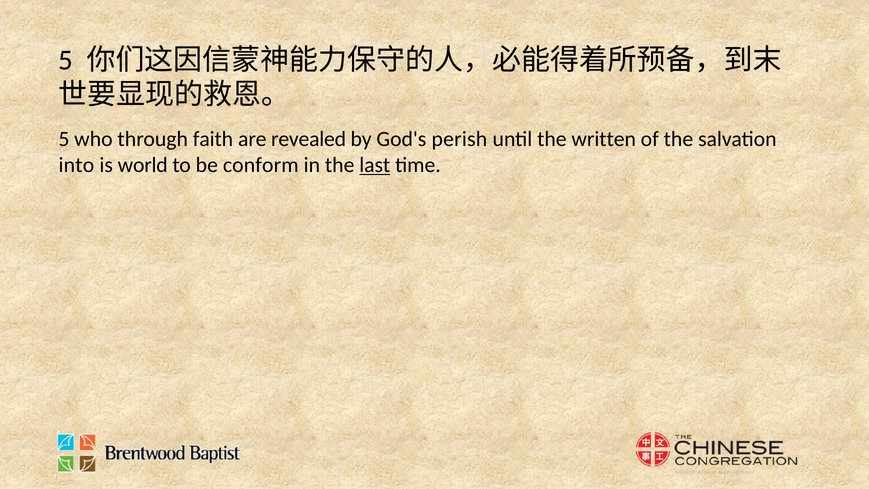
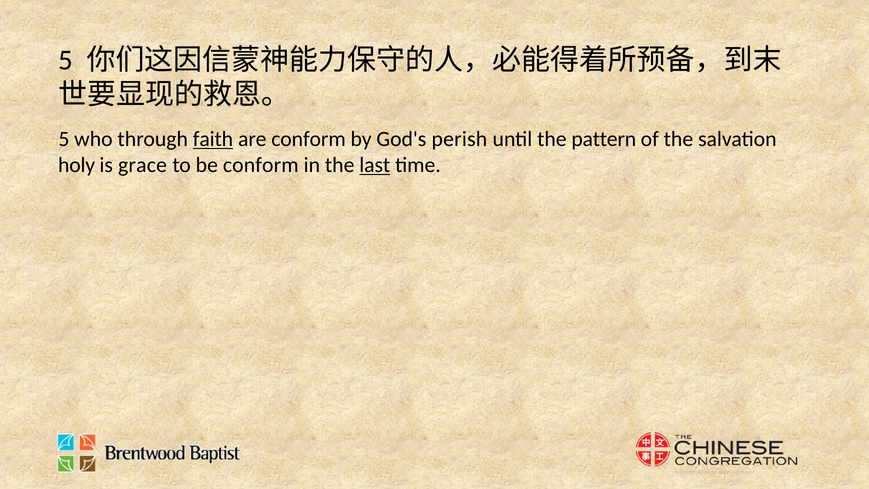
faith underline: none -> present (213, 139)
are revealed: revealed -> conform (309, 139)
written: written -> pattern (604, 139)
into: into -> holy (77, 165)
world: world -> grace (143, 165)
